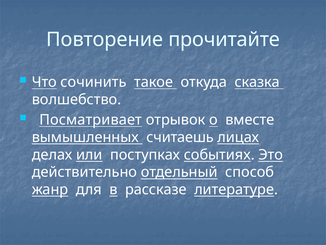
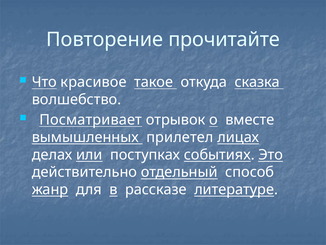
сочинить: сочинить -> красивое (94, 82)
считаешь: считаешь -> прилетел (180, 137)
